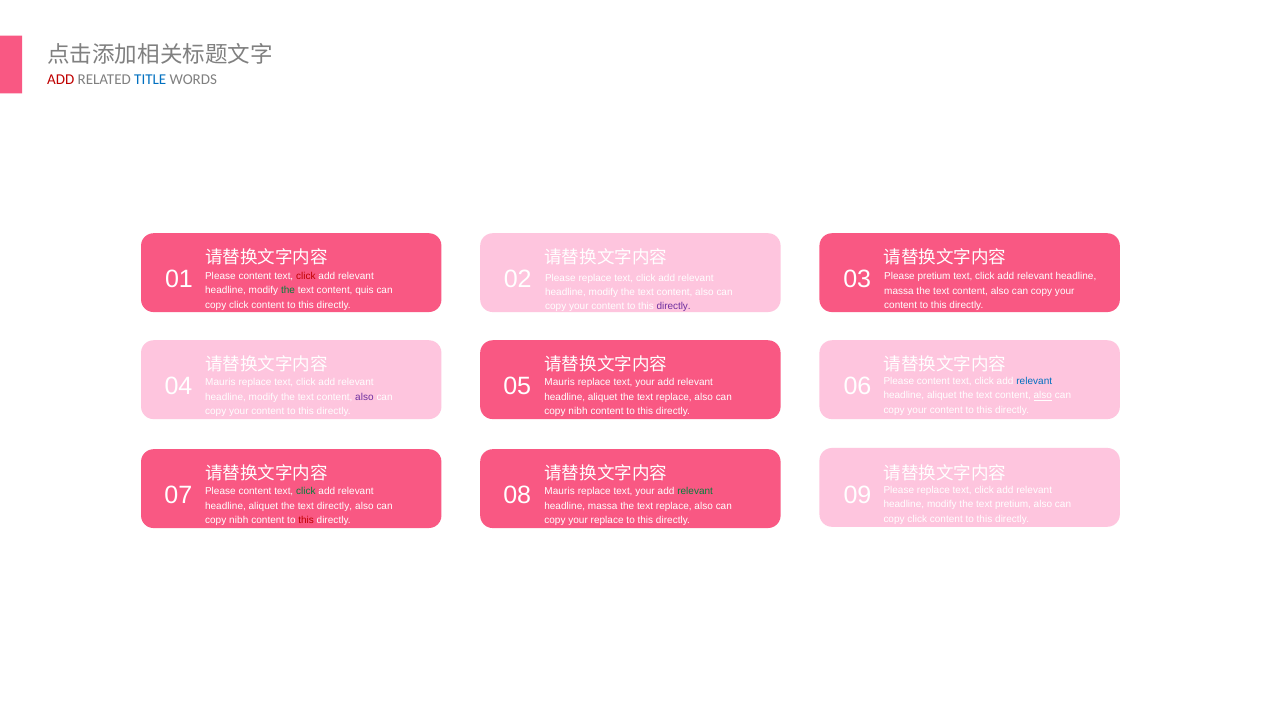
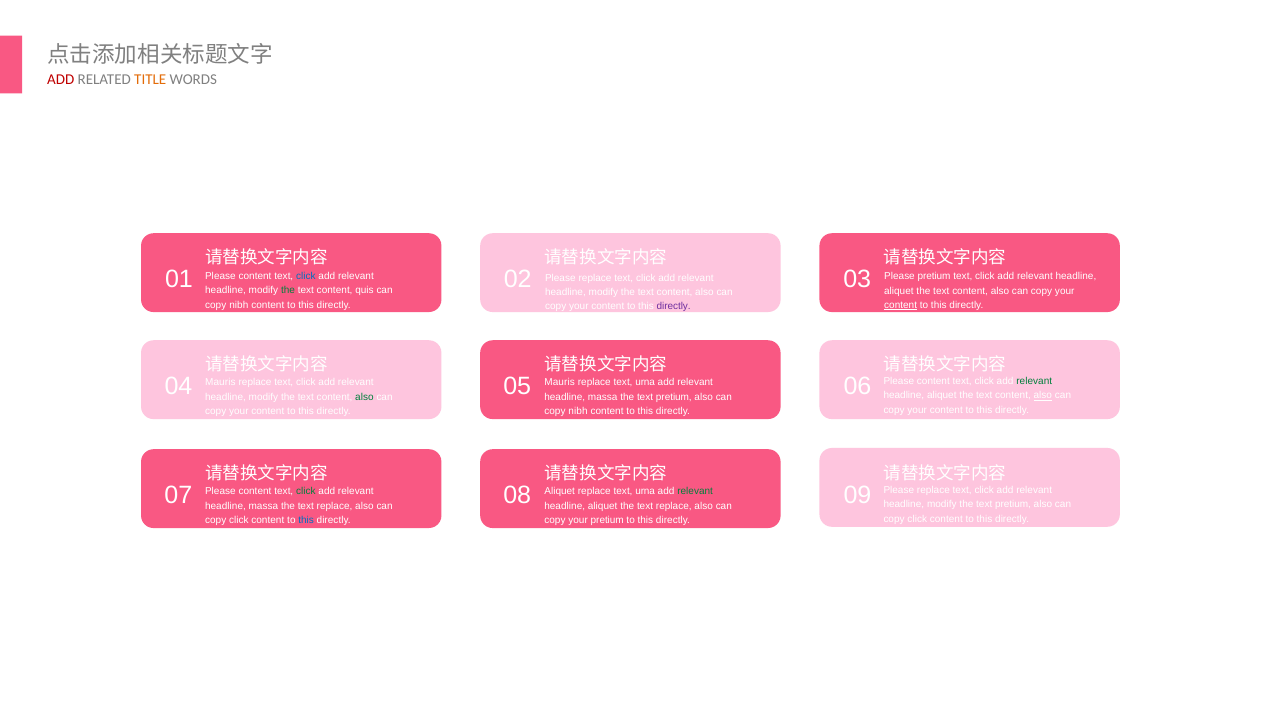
TITLE colour: blue -> orange (150, 79)
click colour: red -> blue (306, 276)
massa: massa -> aliquet (899, 291)
click: click -> nibh (239, 305)
content underline: none -> present (901, 305)
relevant colour: blue -> green (1034, 381)
your: your -> urna (645, 383)
also colour: purple -> green (364, 397)
aliquet: aliquet -> massa (603, 397)
replace: replace -> pretium (674, 397)
Mauris: Mauris -> Aliquet (560, 492)
your: your -> urna (645, 492)
aliquet: aliquet -> massa (263, 506)
directly: directly -> replace (335, 506)
massa: massa -> aliquet (603, 506)
nibh: nibh -> click (239, 520)
this colour: red -> blue (306, 520)
your replace: replace -> pretium (607, 520)
